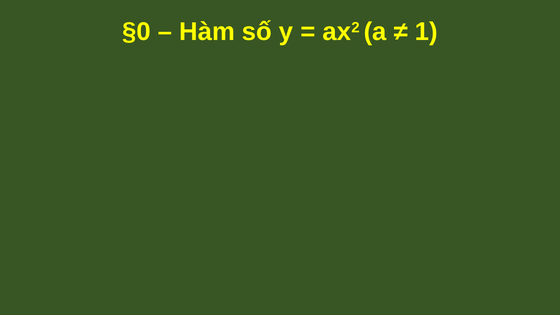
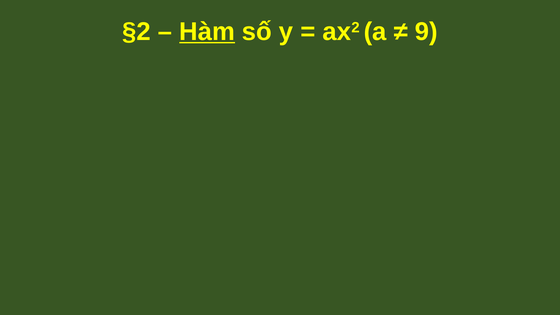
§0: §0 -> §2 (136, 32)
Hàm underline: none -> present (207, 32)
1: 1 -> 9 (426, 32)
